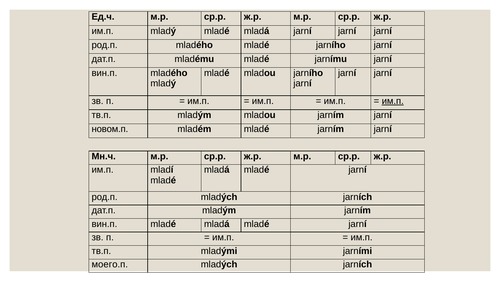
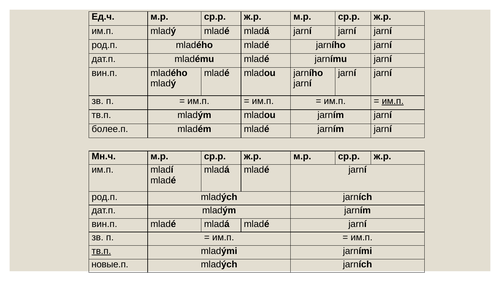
новом.п: новом.п -> более.п (110, 129)
тв.п underline: none -> present (101, 251)
моего.п: моего.п -> новые.п (110, 265)
